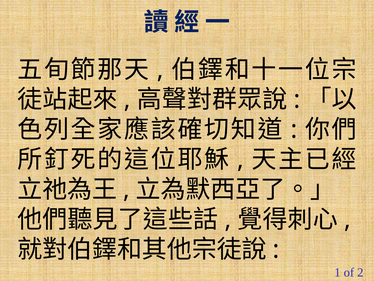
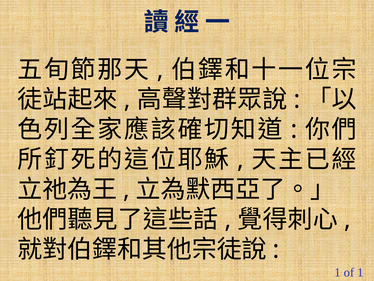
of 2: 2 -> 1 (360, 272)
